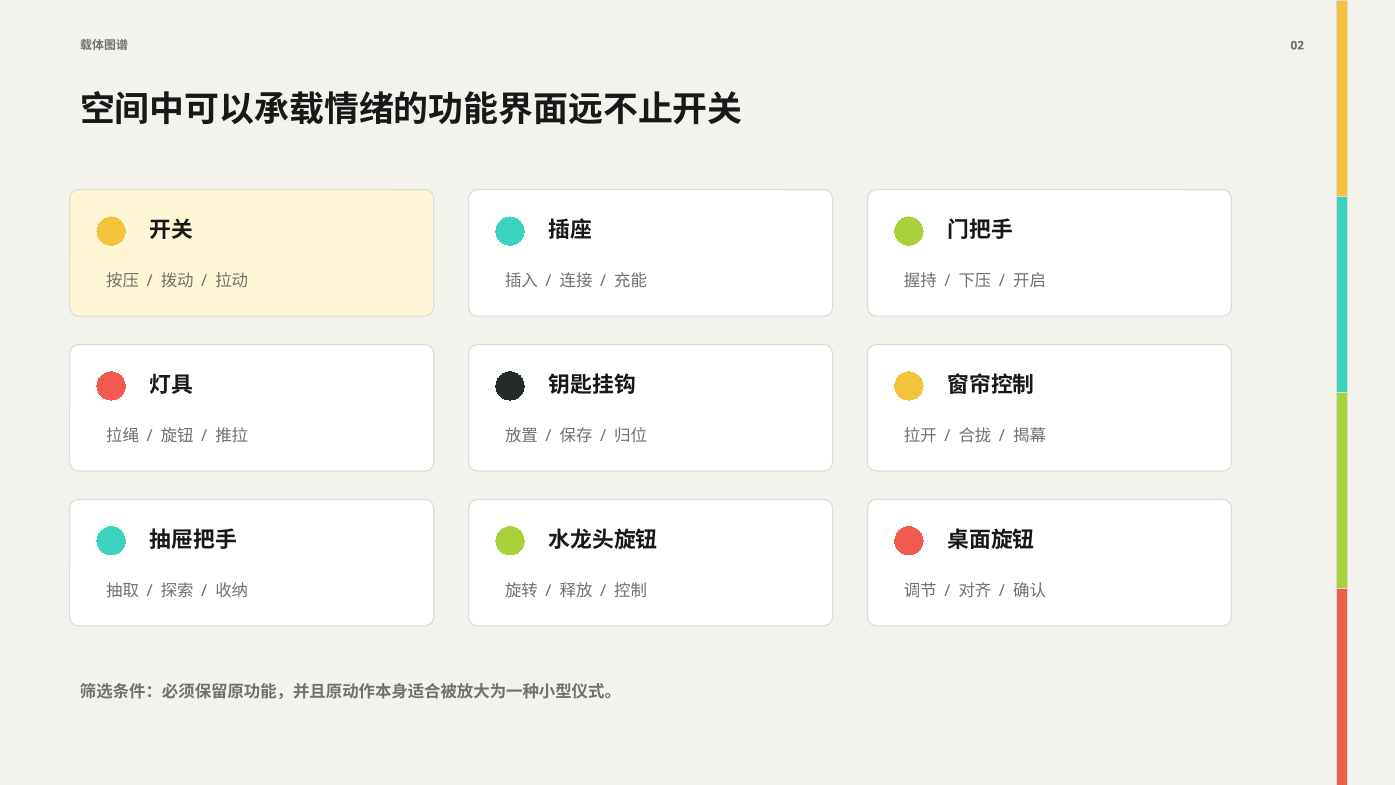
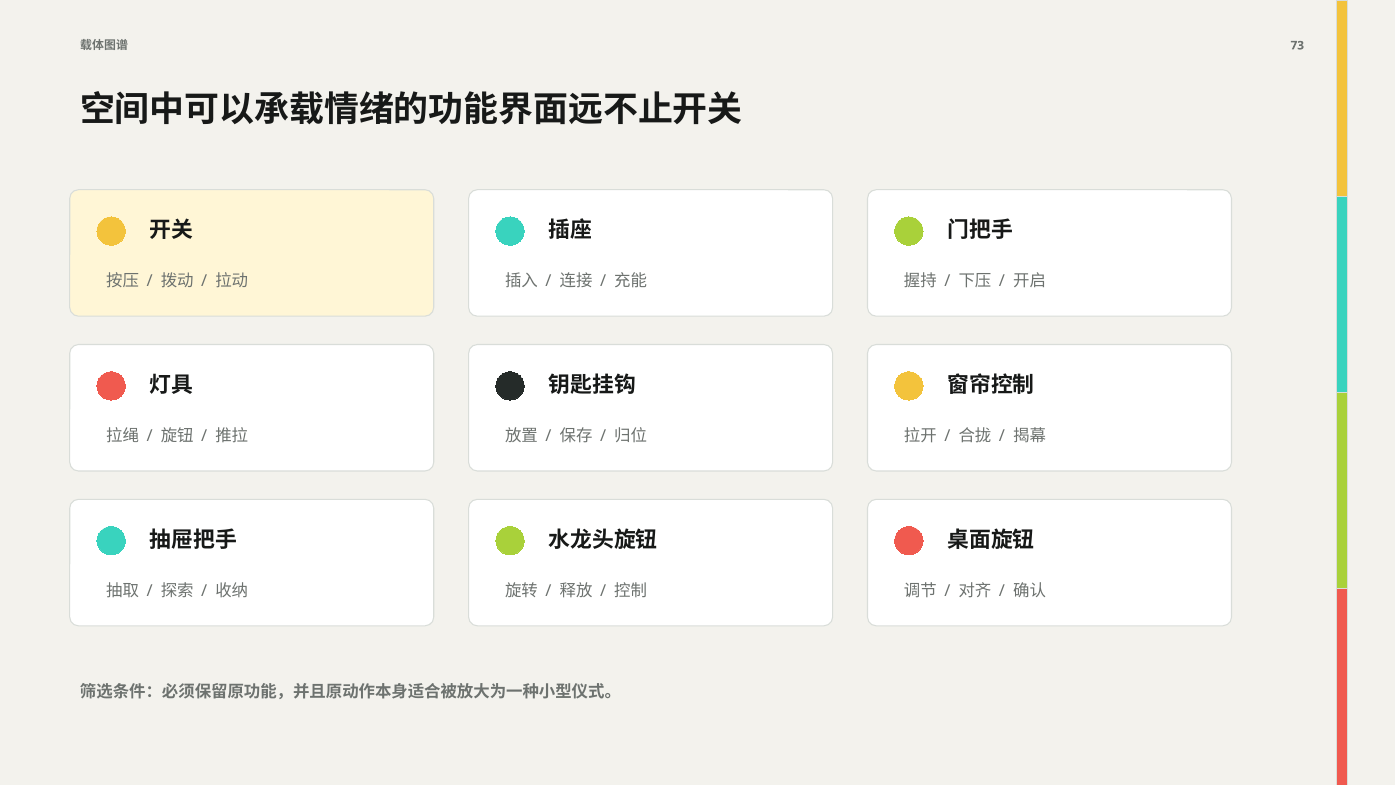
02: 02 -> 73 (1297, 46)
